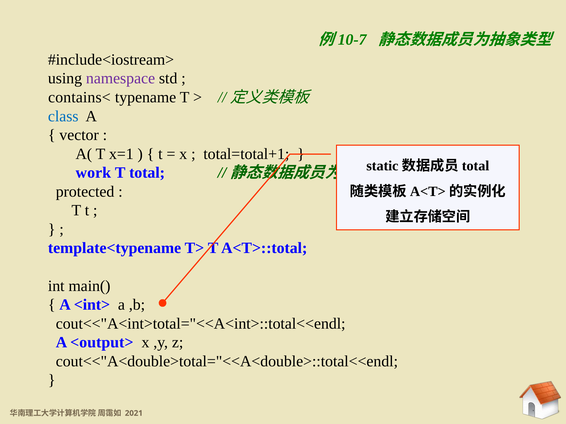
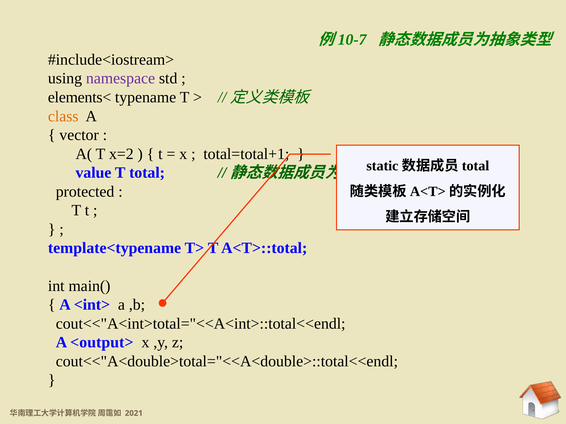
contains<: contains< -> elements< (80, 97)
class colour: blue -> orange (63, 116)
x=1: x=1 -> x=2 (121, 154)
work: work -> value (93, 173)
